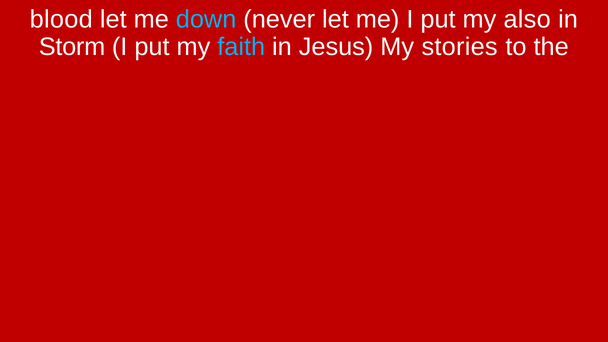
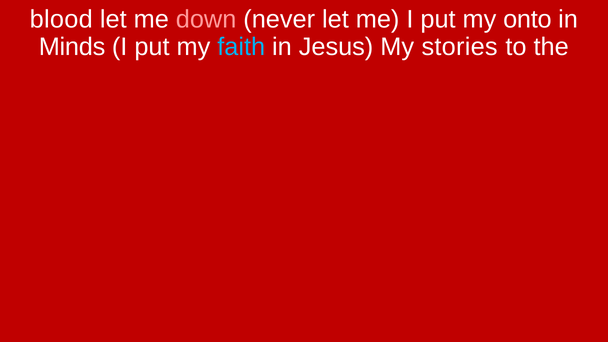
down colour: light blue -> pink (206, 19)
also: also -> onto (527, 19)
Storm: Storm -> Minds (72, 47)
